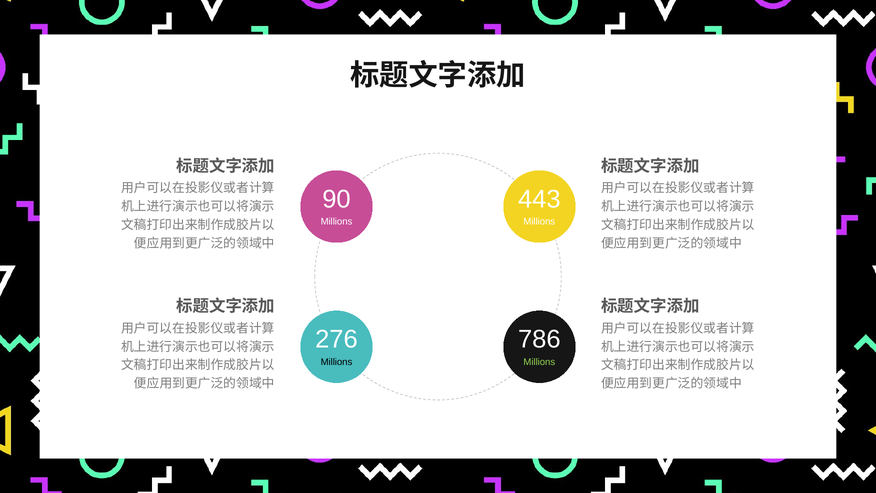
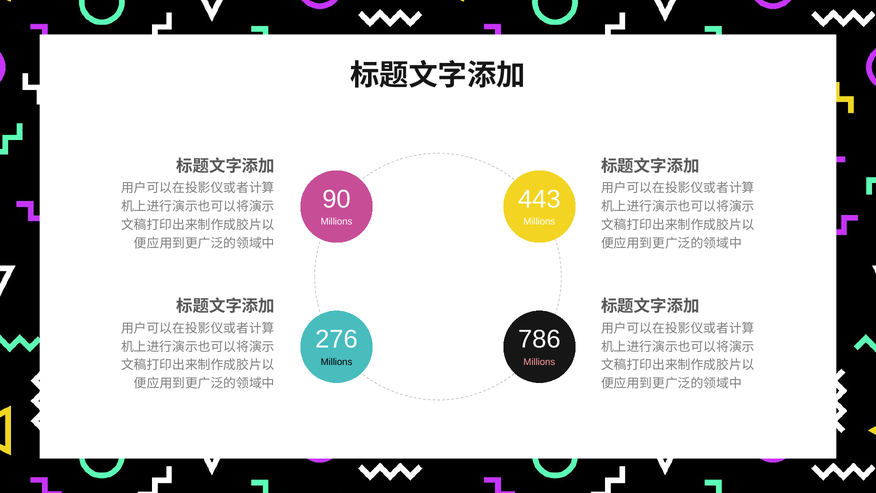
Millions colour: light green -> pink (539, 362)
